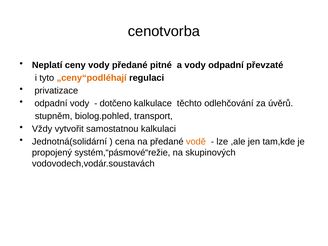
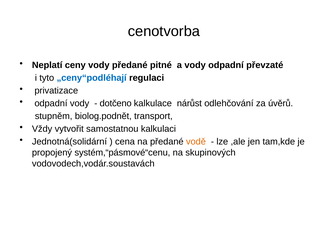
„ceny“podléhají colour: orange -> blue (92, 78)
těchto: těchto -> nárůst (189, 103)
biolog.pohled: biolog.pohled -> biolog.podnět (103, 116)
systém,“pásmové“režie: systém,“pásmové“režie -> systém,“pásmové“cenu (122, 153)
